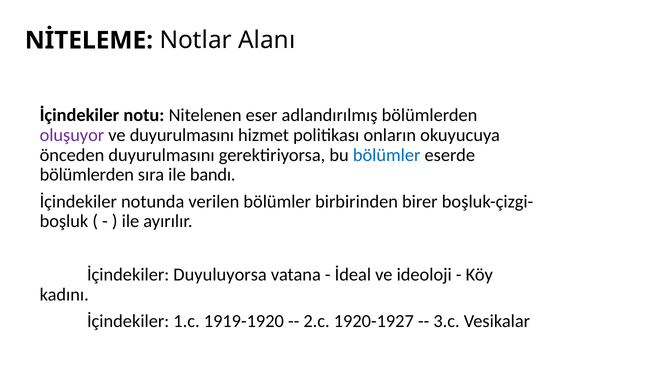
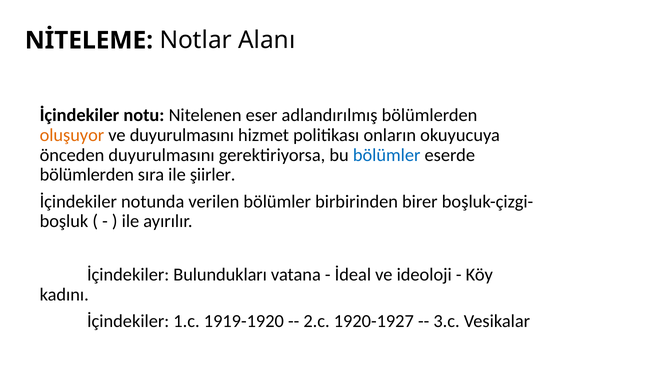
oluşuyor colour: purple -> orange (72, 135)
bandı: bandı -> şiirler (213, 175)
Duyuluyorsa: Duyuluyorsa -> Bulundukları (220, 275)
